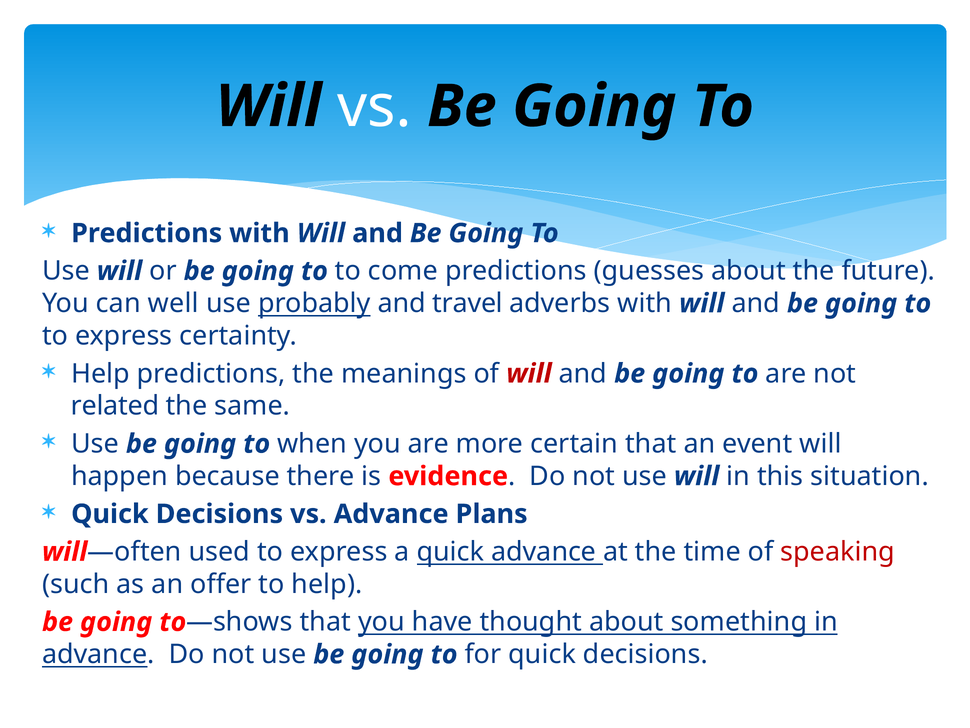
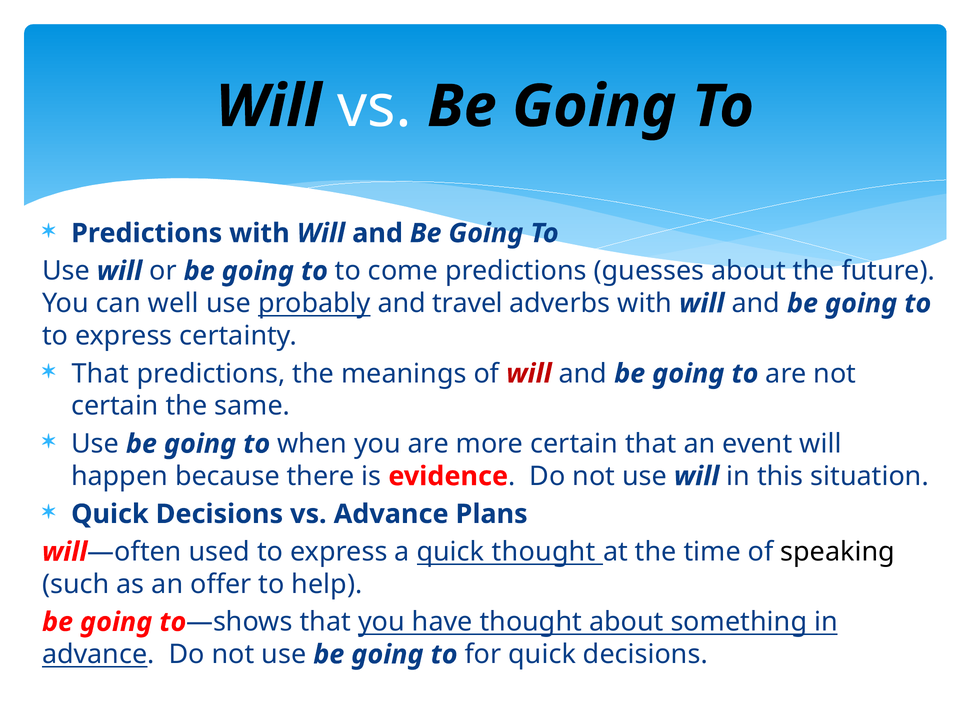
Help: Help -> That (100, 373)
related: related -> certain (115, 406)
quick advance: advance -> thought (544, 551)
speaking colour: red -> black (838, 551)
